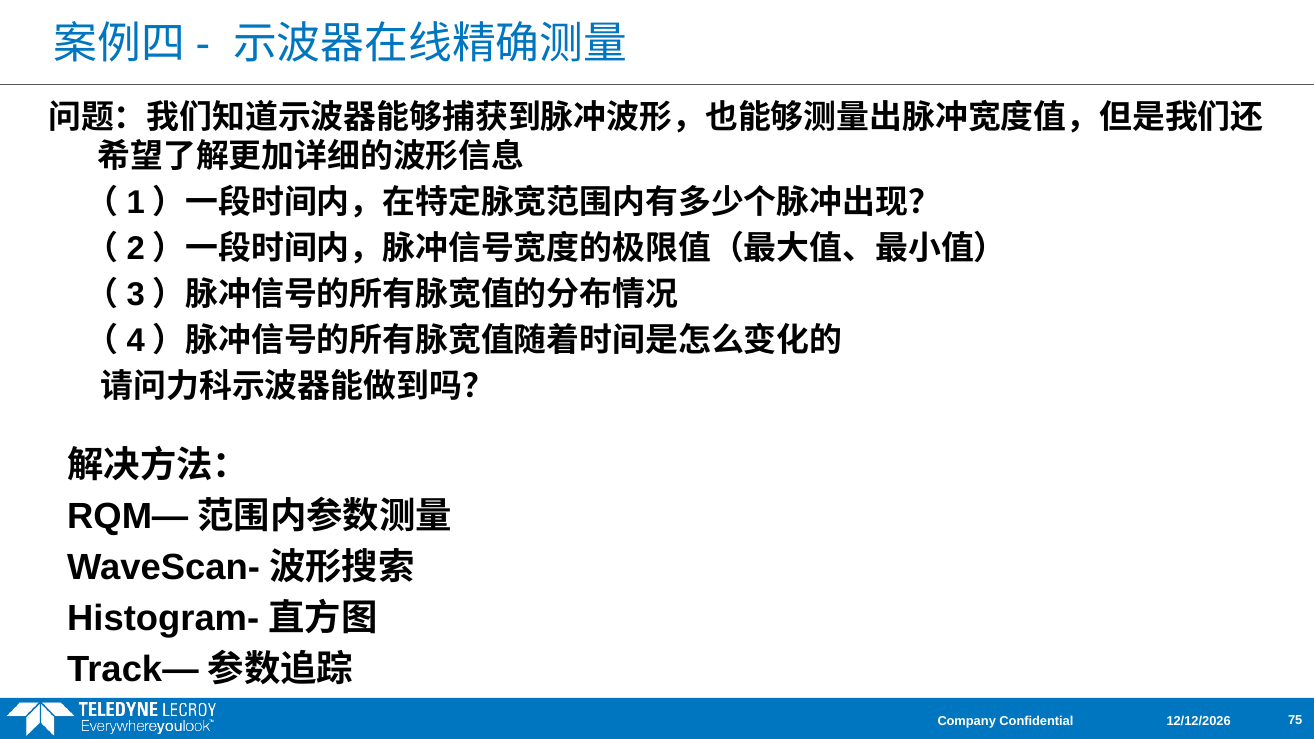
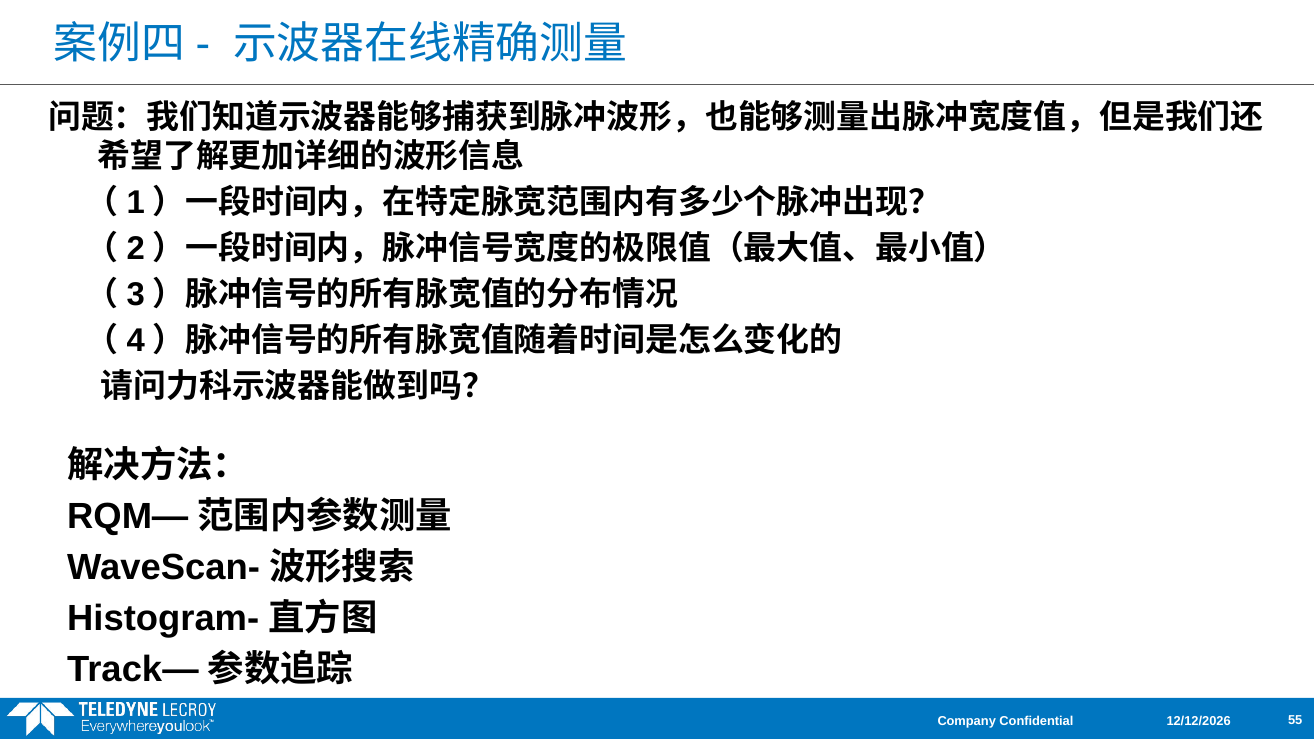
75: 75 -> 55 (1295, 720)
